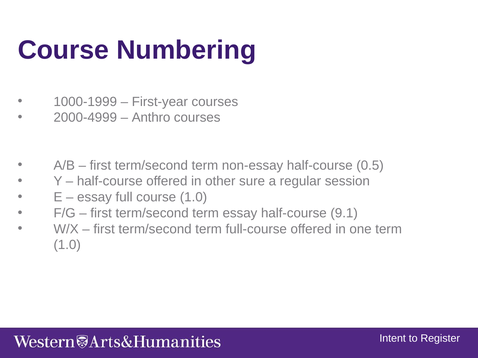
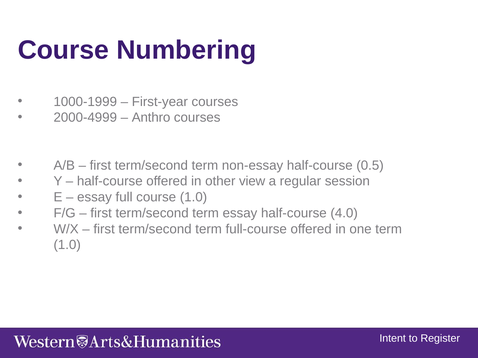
sure: sure -> view (252, 181)
9.1: 9.1 -> 4.0 (344, 213)
